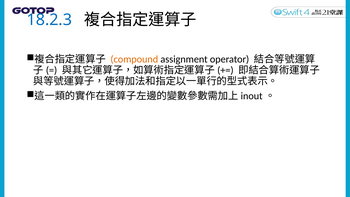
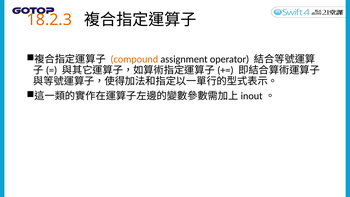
18.2.3 colour: blue -> orange (49, 20)
